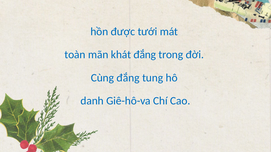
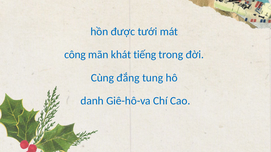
toàn: toàn -> công (75, 55)
khát đắng: đắng -> tiếng (145, 55)
